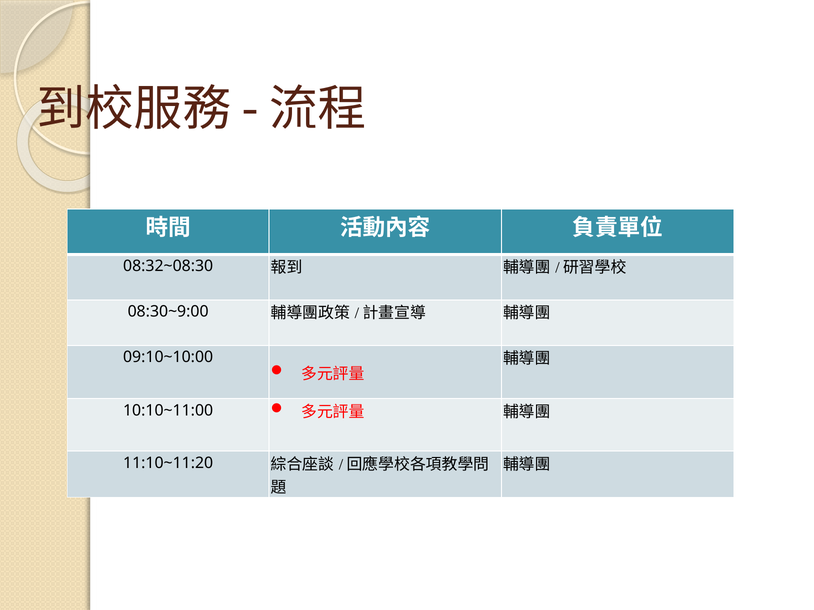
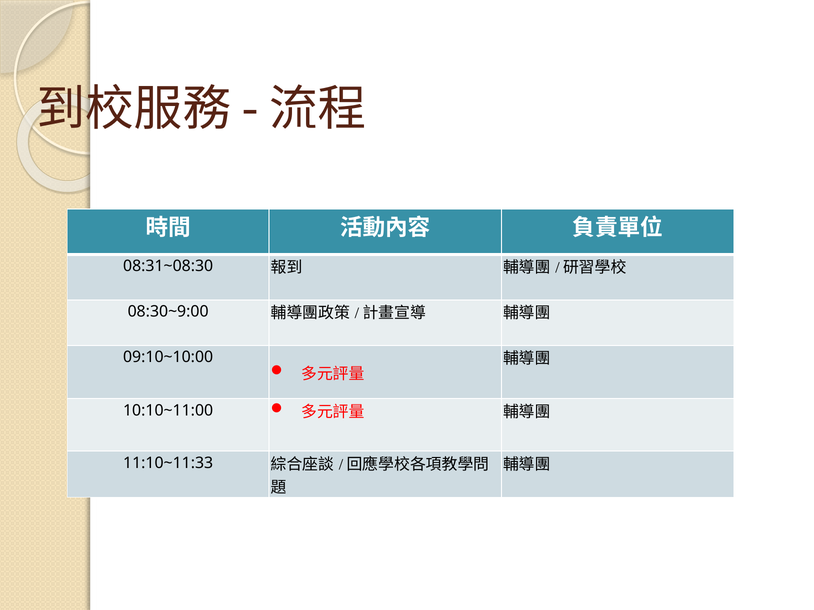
08:32~08:30: 08:32~08:30 -> 08:31~08:30 (168, 266)
11:10~11:20: 11:10~11:20 -> 11:10~11:33 (168, 463)
